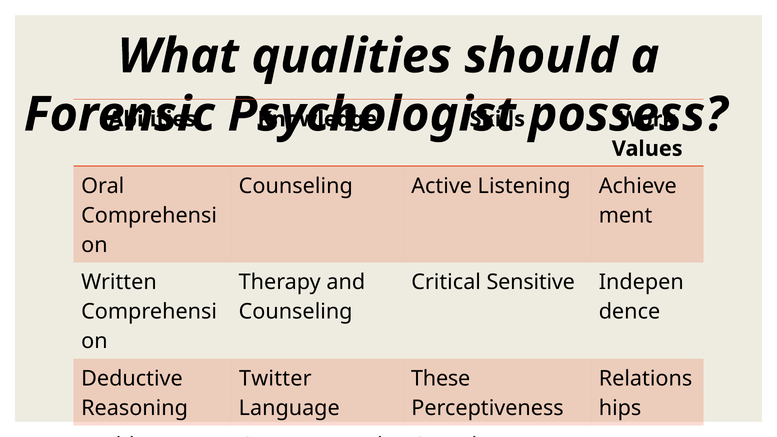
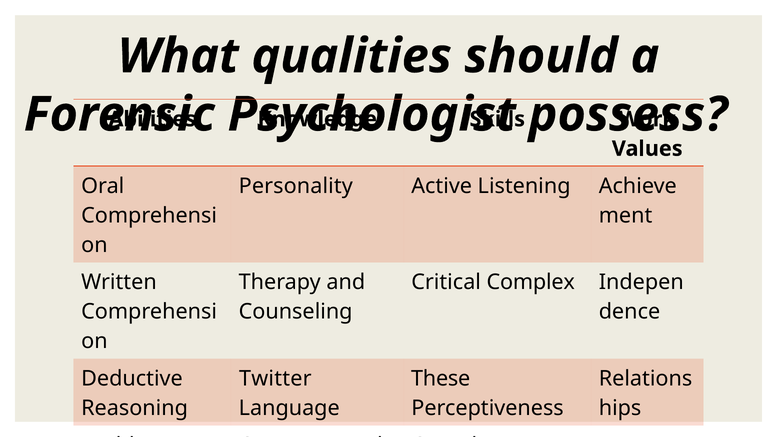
Counseling: Counseling -> Personality (296, 186)
Critical Sensitive: Sensitive -> Complex (531, 282)
